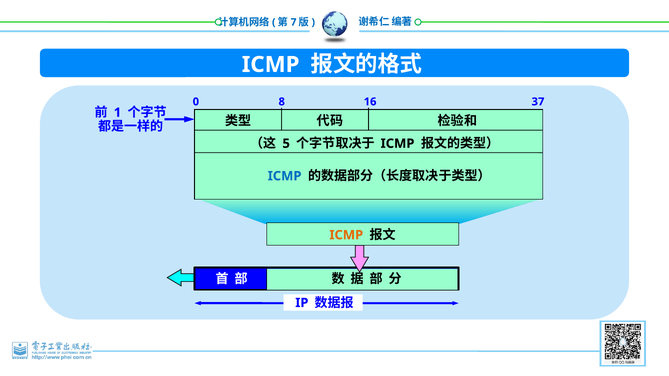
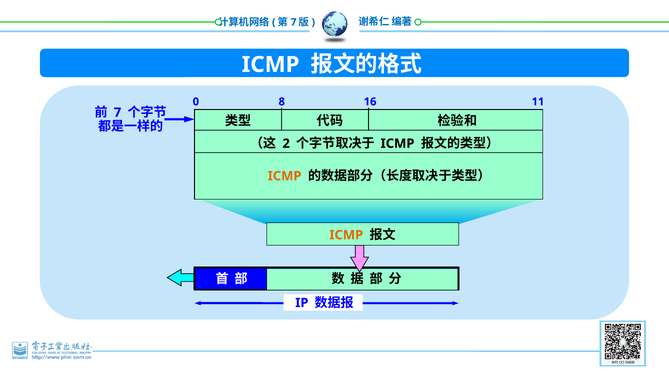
37: 37 -> 11 (538, 102)
1: 1 -> 7 (117, 113)
5: 5 -> 2 (286, 144)
ICMP colour: blue -> orange (285, 176)
